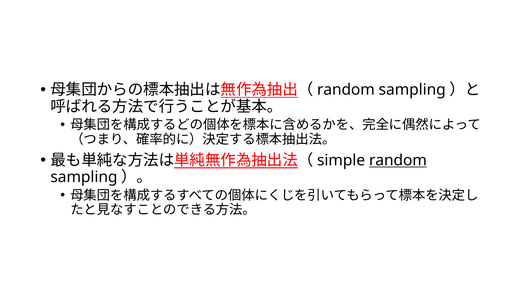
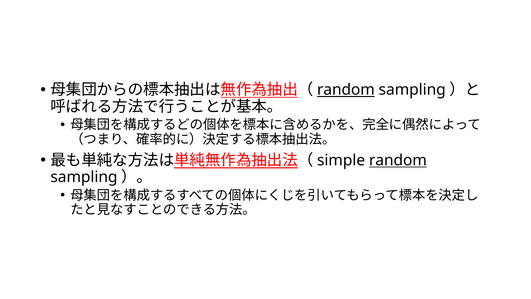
random underline: none -> present (346, 90)
